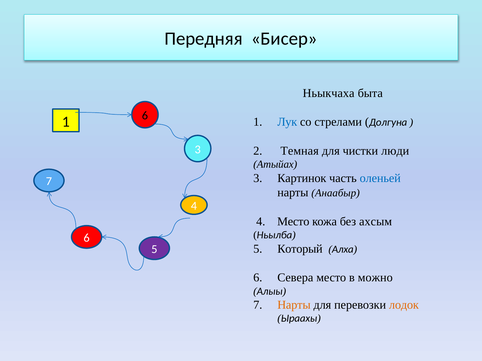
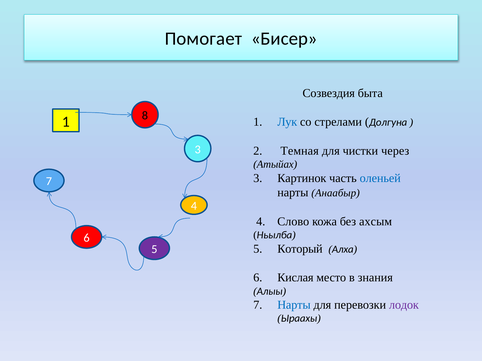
Передняя: Передняя -> Помогает (203, 39)
Ньыкчаха: Ньыкчаха -> Созвездия (329, 93)
1 6: 6 -> 8 (145, 116)
люди: люди -> через (395, 151)
4 Место: Место -> Слово (293, 222)
Севера: Севера -> Кислая (295, 278)
можно: можно -> знания (375, 278)
Нарты colour: orange -> blue (294, 305)
лодок colour: orange -> purple (404, 305)
